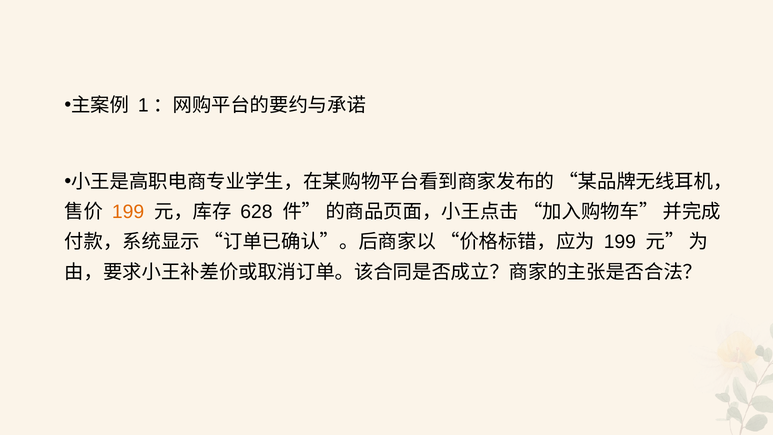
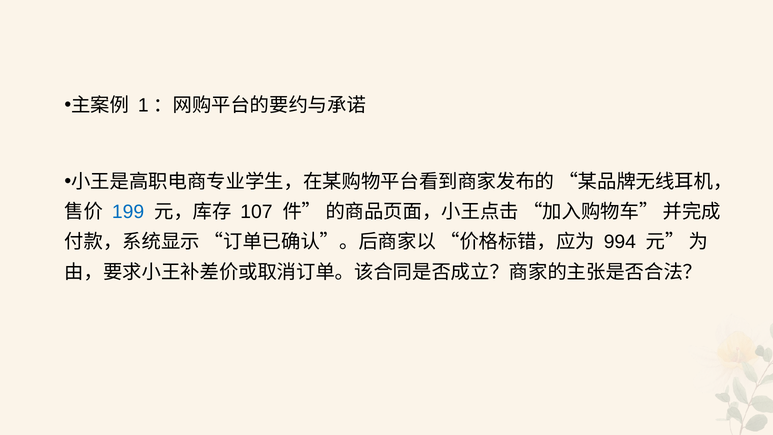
199 colour: orange -> blue (128, 212)
628: 628 -> 107 (256, 212)
199: 199 -> 994 (620, 242)
